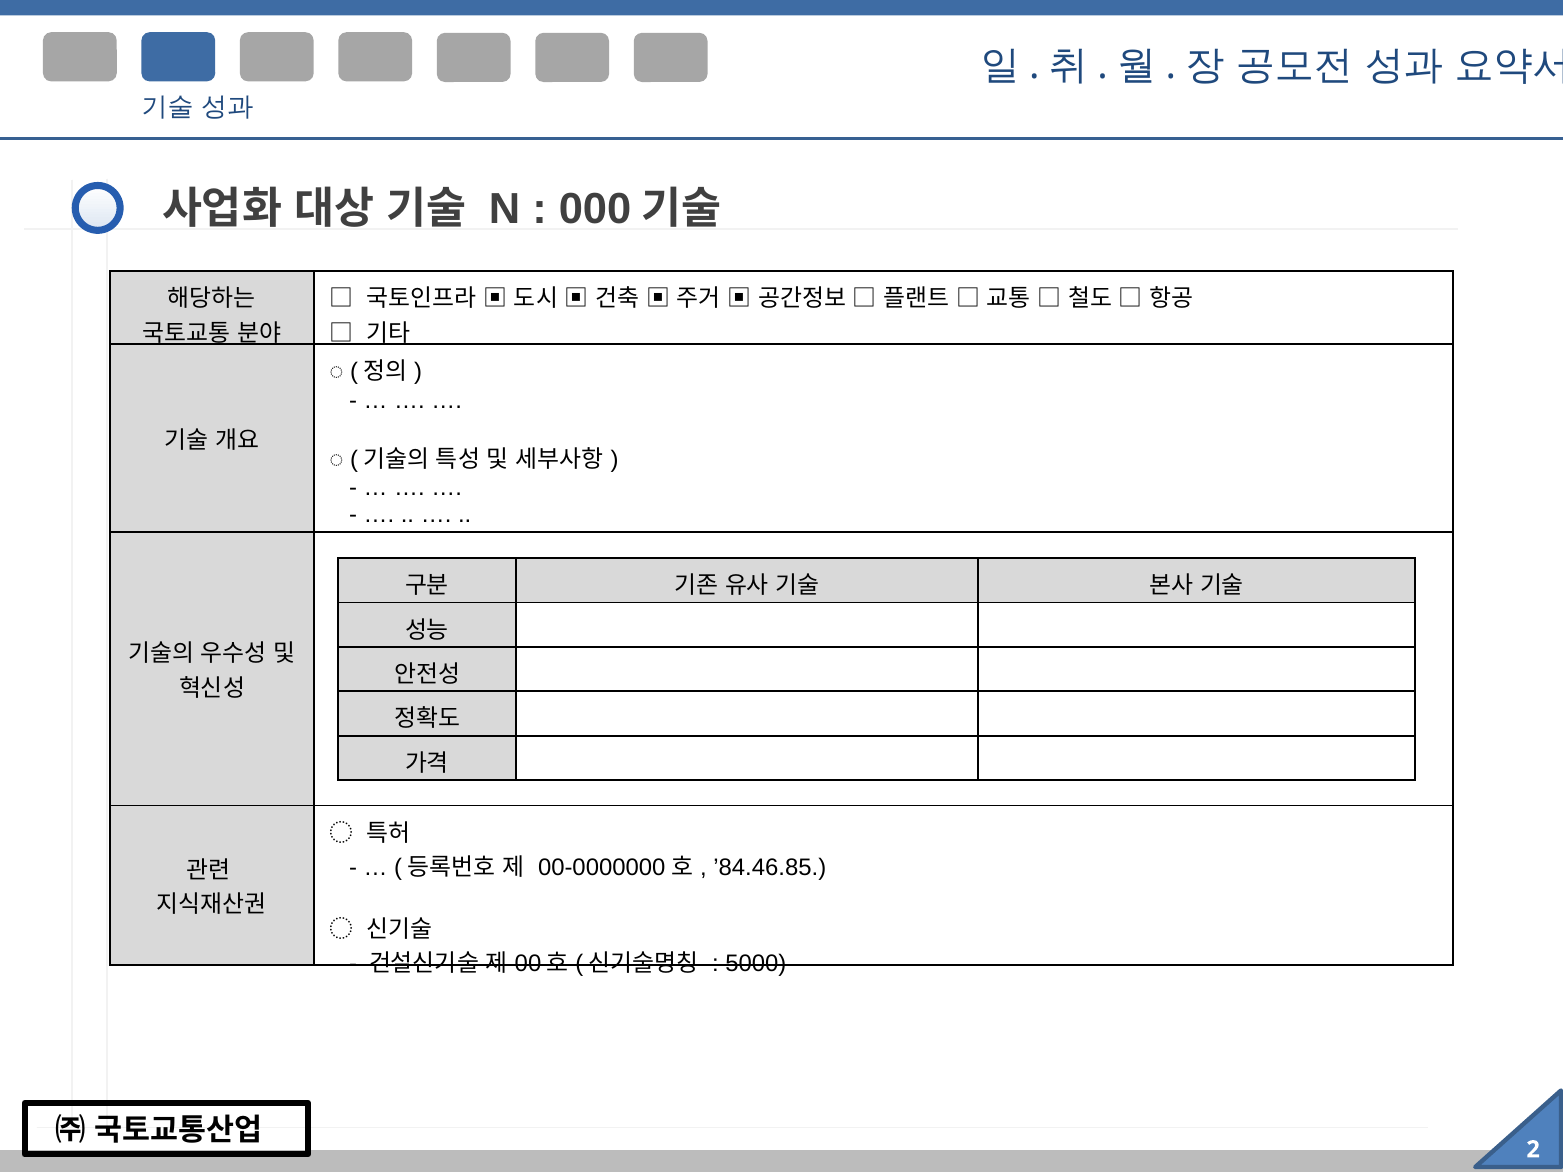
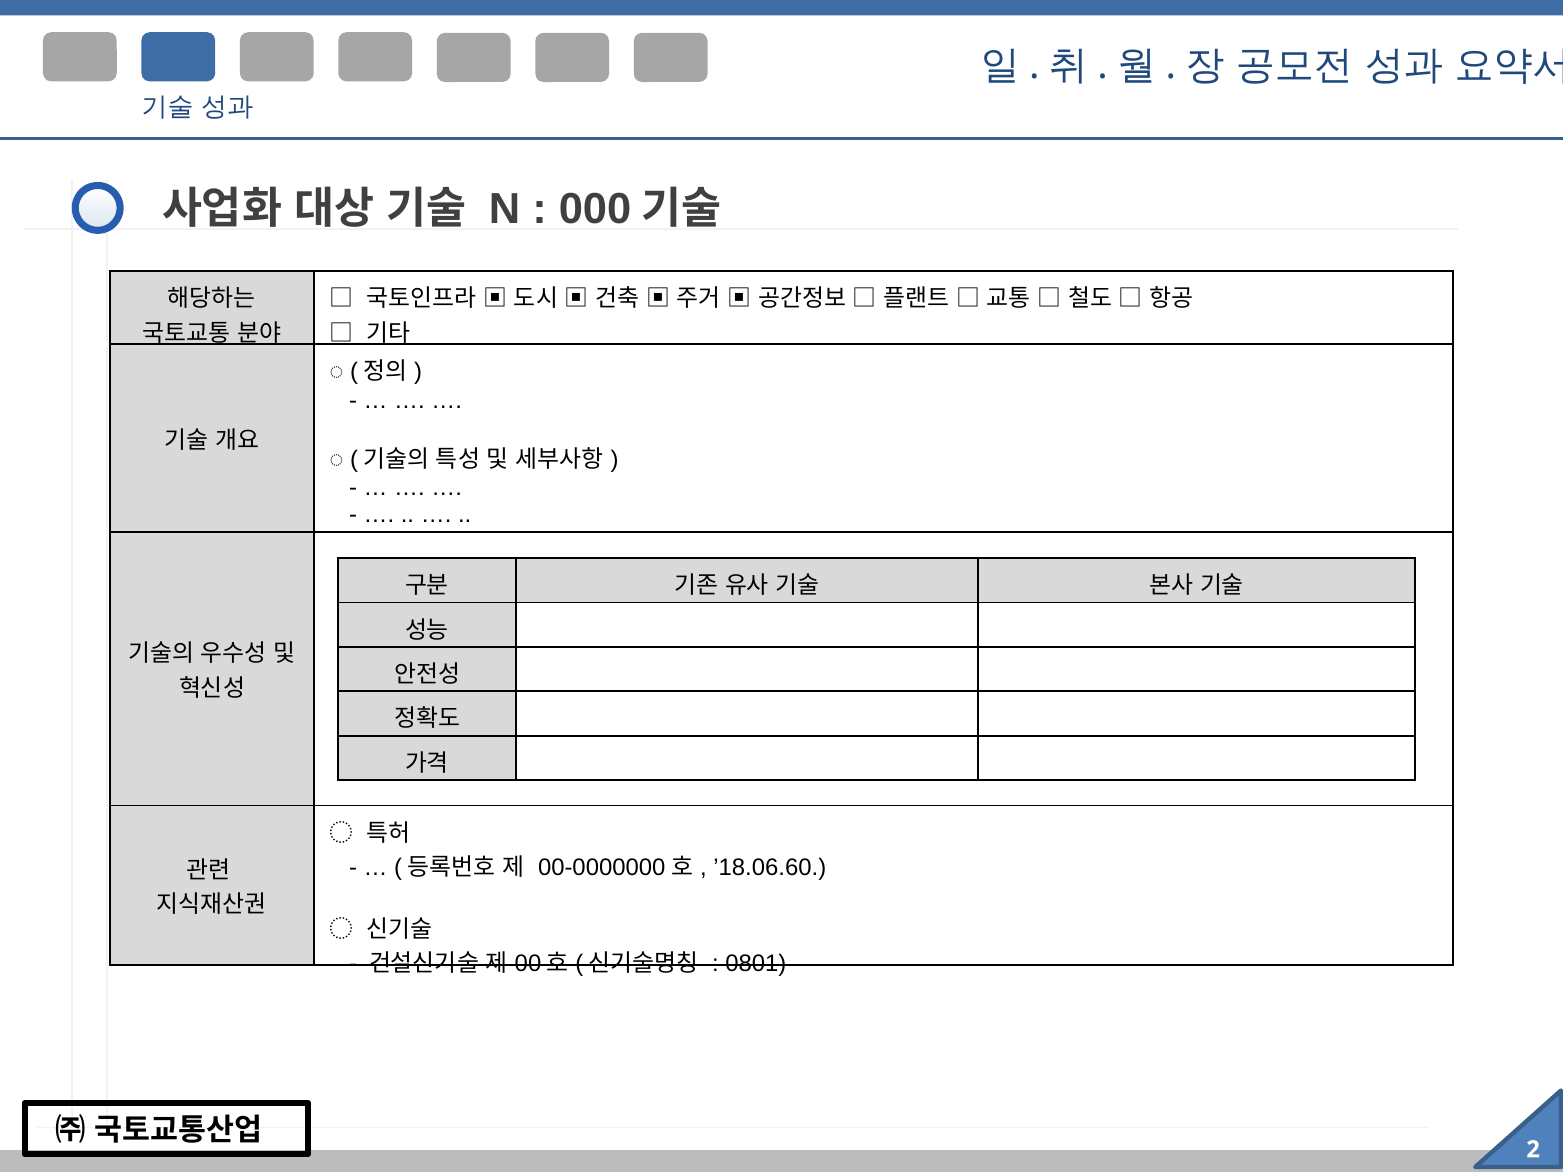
’84.46.85: ’84.46.85 -> ’18.06.60 (770, 868)
5000: 5000 -> 0801 (756, 964)
